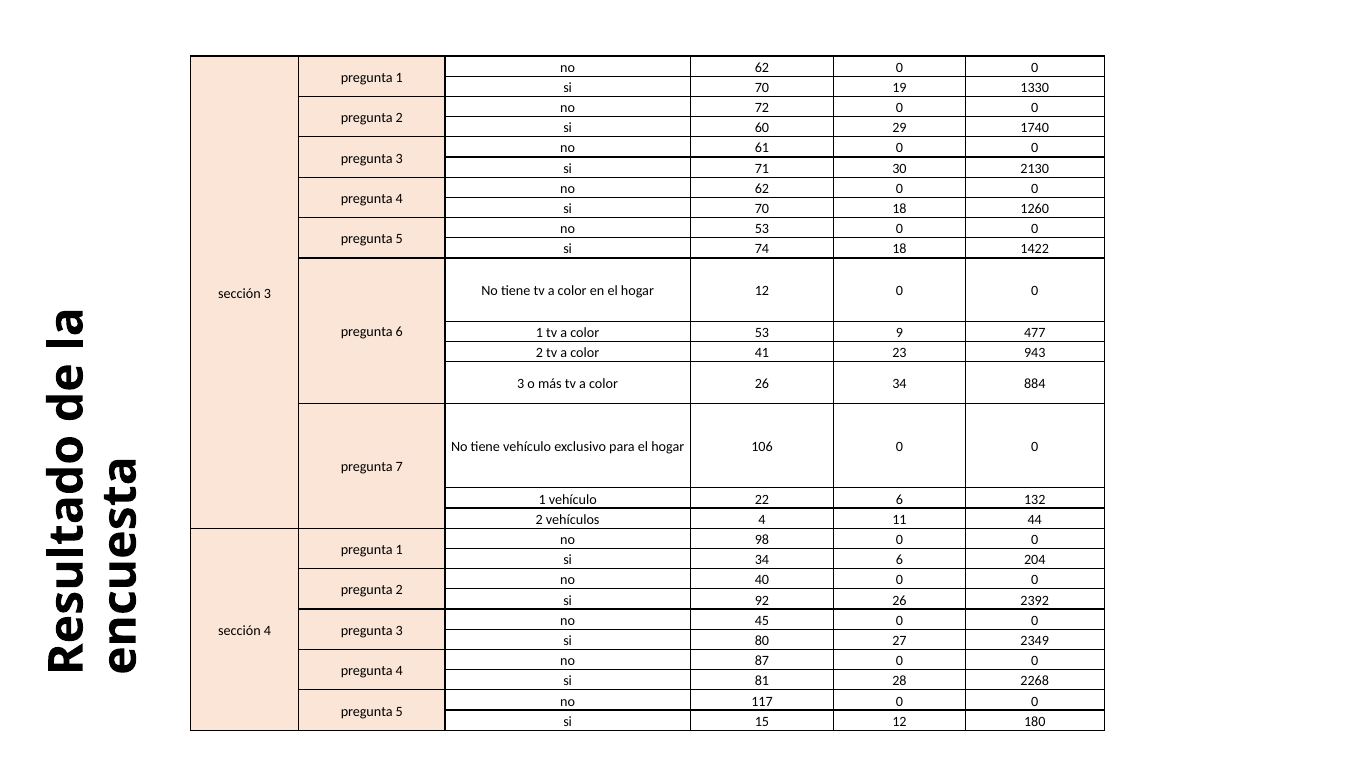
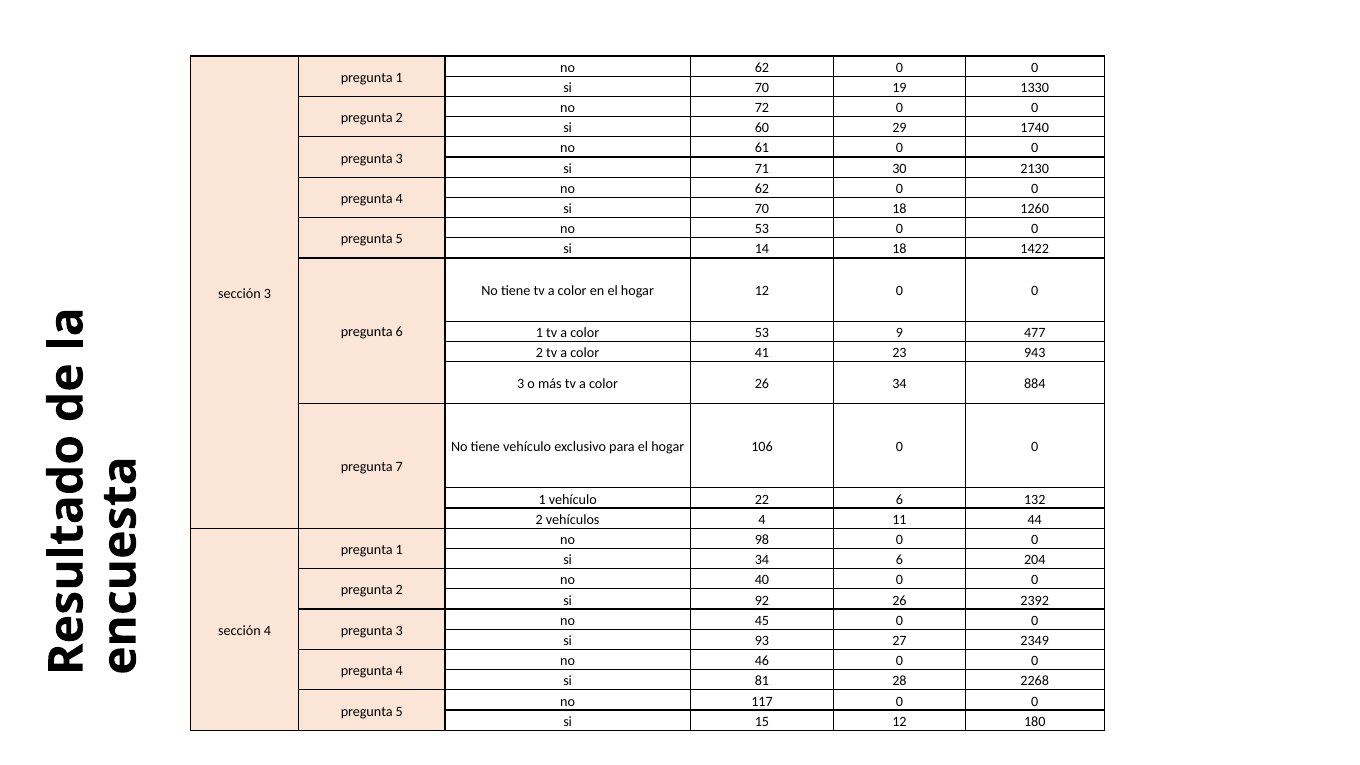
74: 74 -> 14 (762, 249)
80: 80 -> 93 (762, 641)
87: 87 -> 46 (762, 661)
